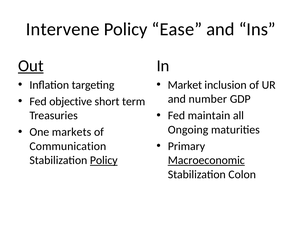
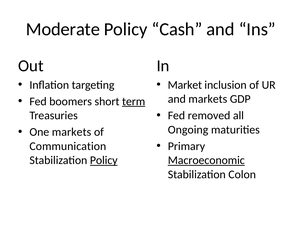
Intervene: Intervene -> Moderate (63, 29)
Ease: Ease -> Cash (177, 29)
Out underline: present -> none (31, 66)
and number: number -> markets (208, 99)
objective: objective -> boomers (71, 101)
term underline: none -> present (134, 101)
maintain: maintain -> removed (209, 115)
